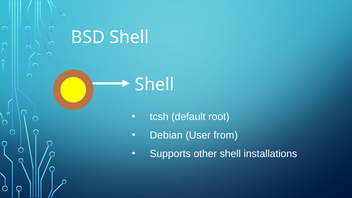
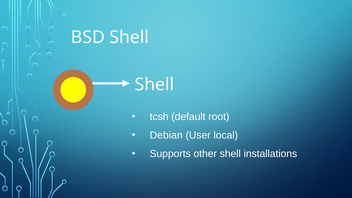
from: from -> local (226, 135)
